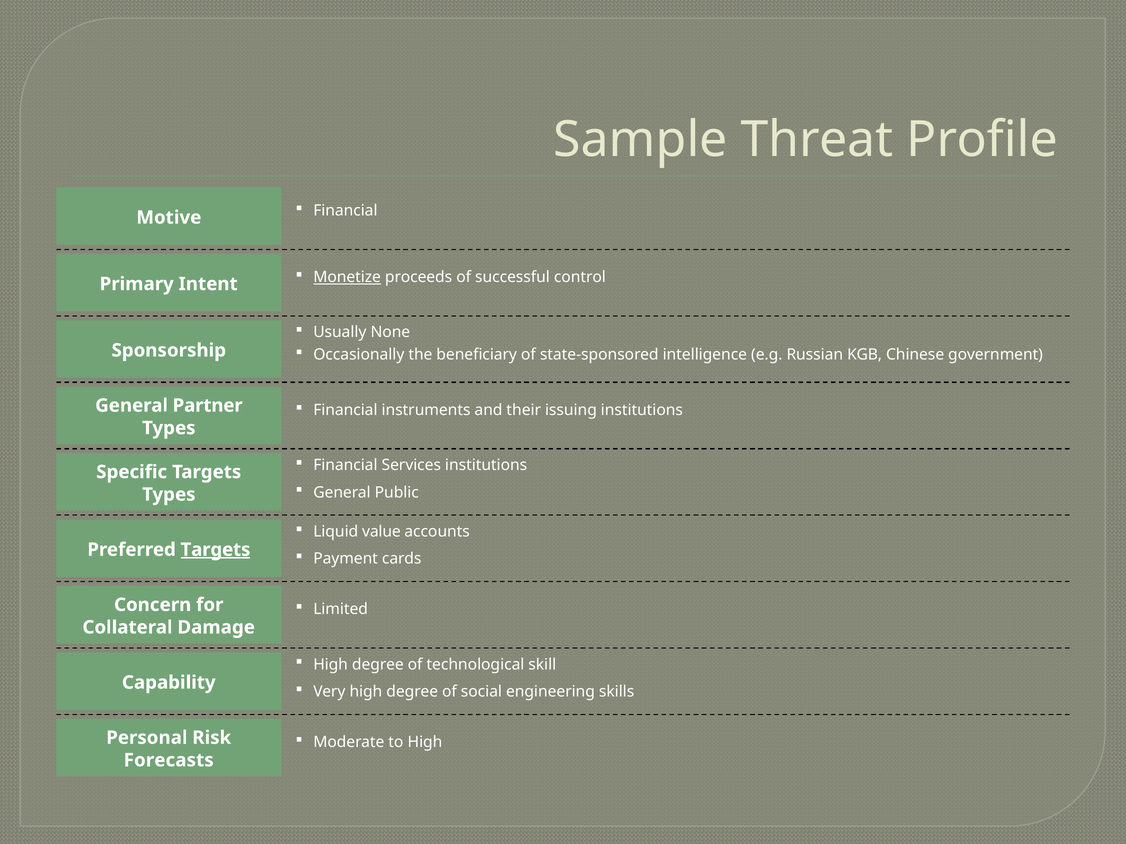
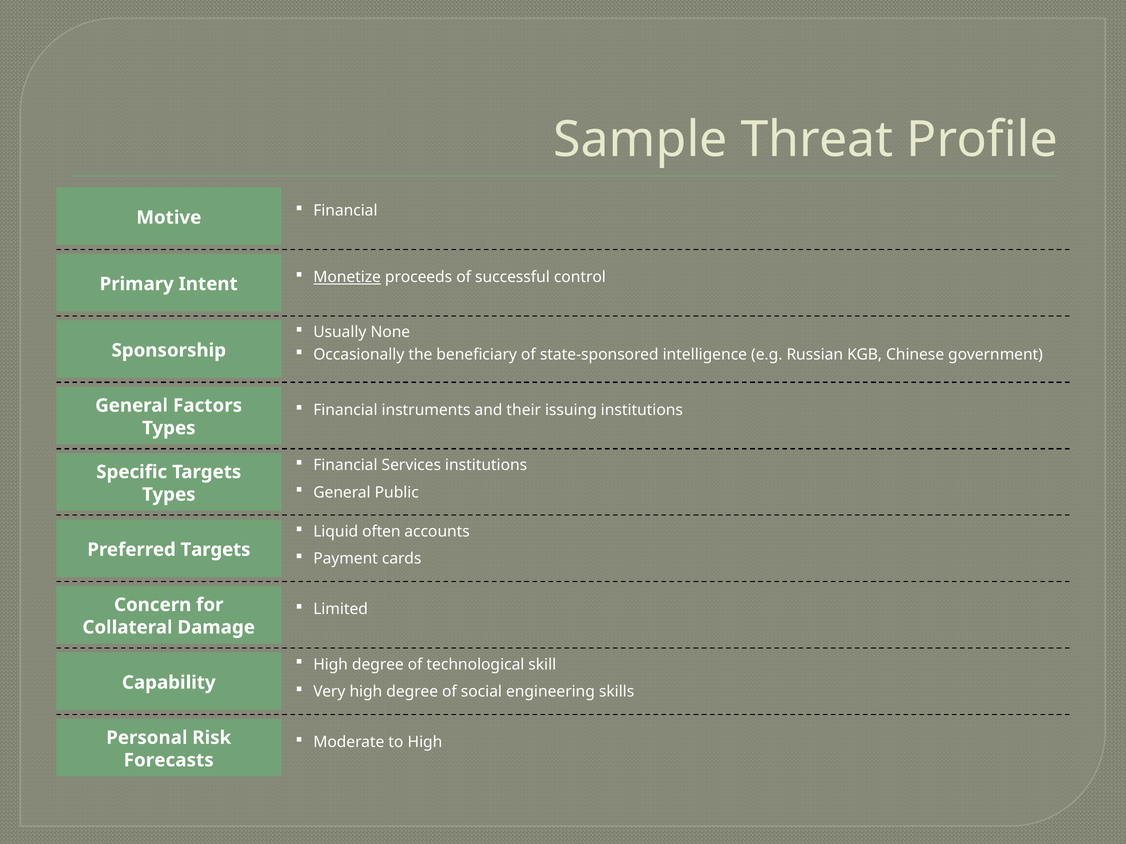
Partner: Partner -> Factors (208, 406)
value: value -> often (381, 532)
Targets underline: present -> none (215, 550)
